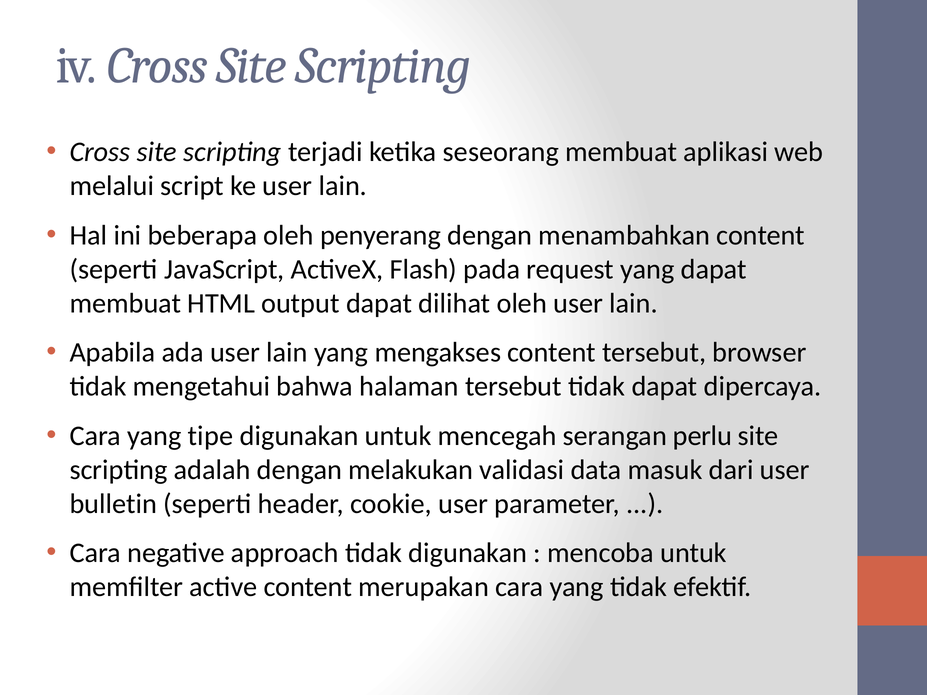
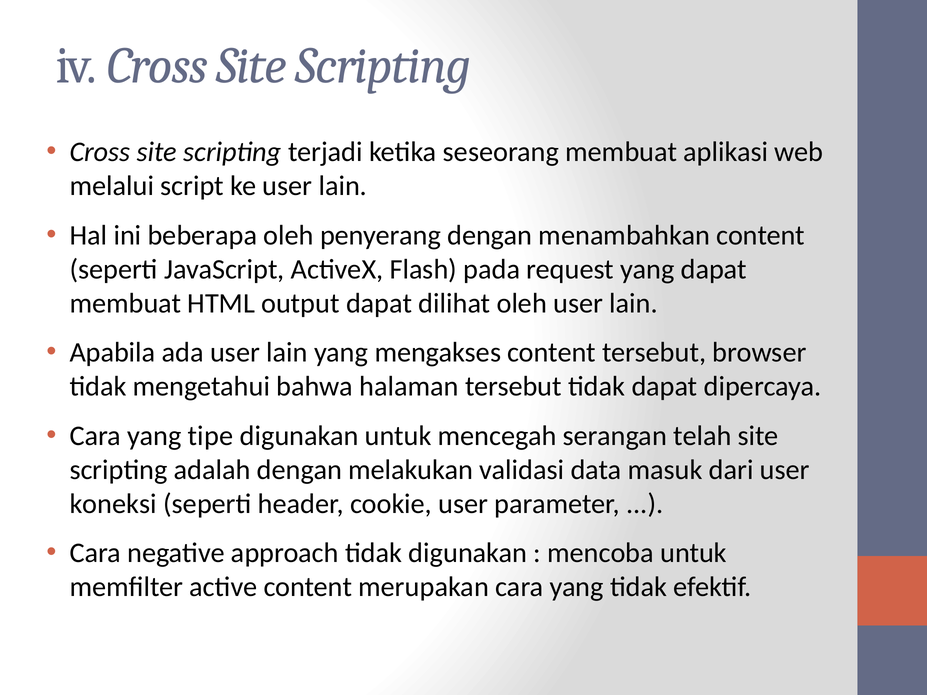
perlu: perlu -> telah (702, 436)
bulletin: bulletin -> koneksi (113, 504)
